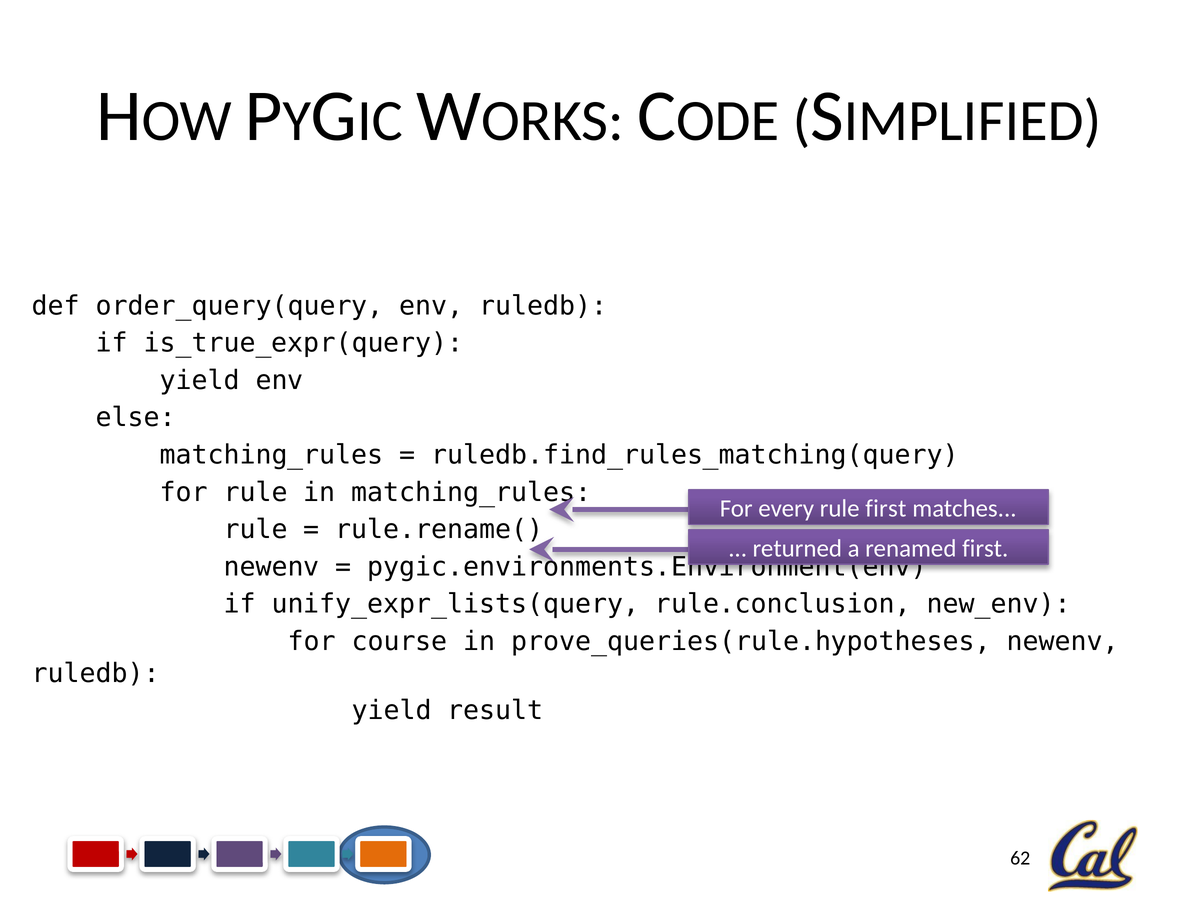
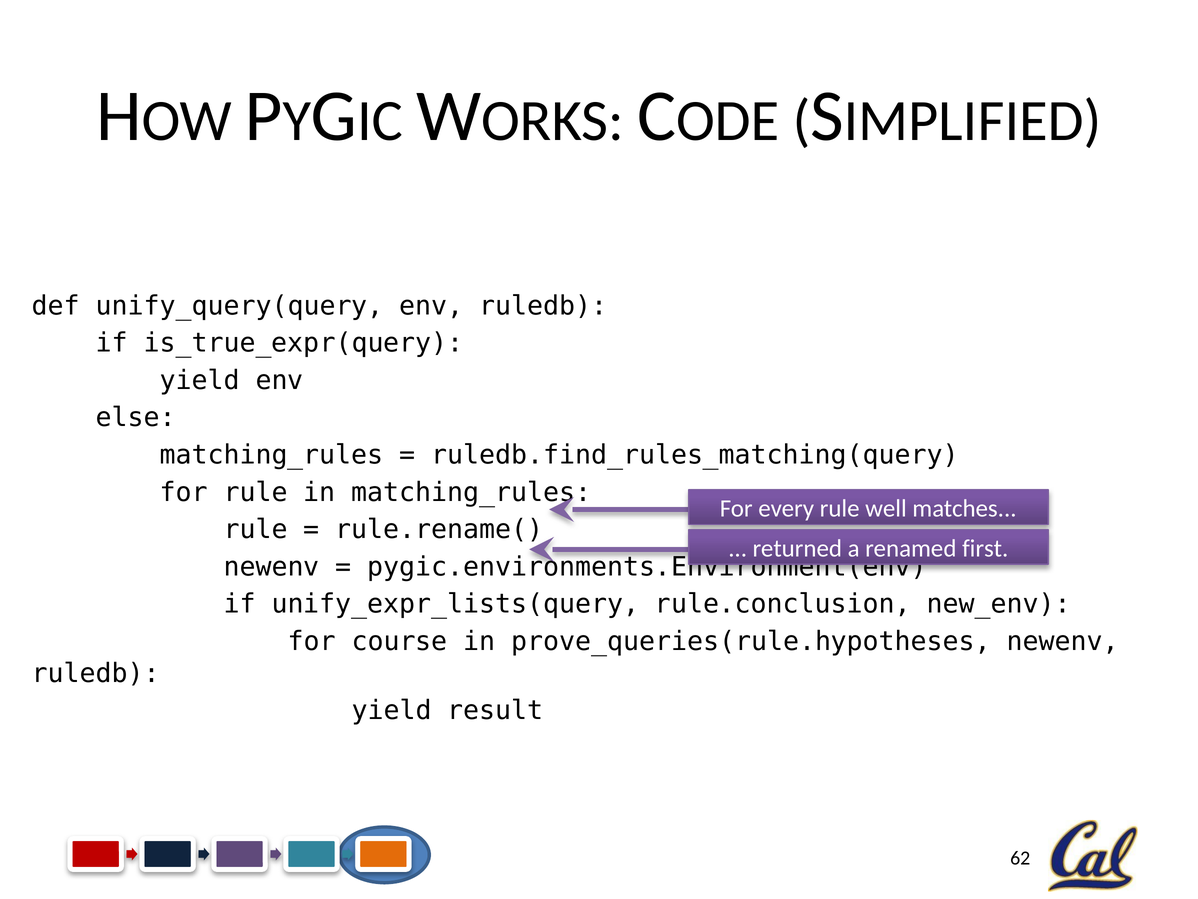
order_query(query: order_query(query -> unify_query(query (240, 306)
rule first: first -> well (886, 508)
